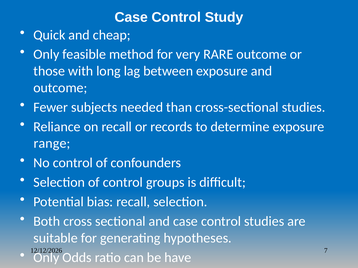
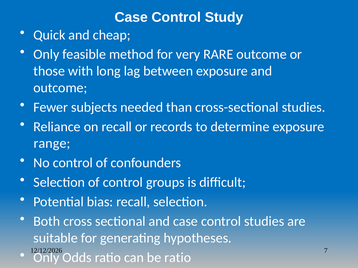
be have: have -> ratio (178, 258)
